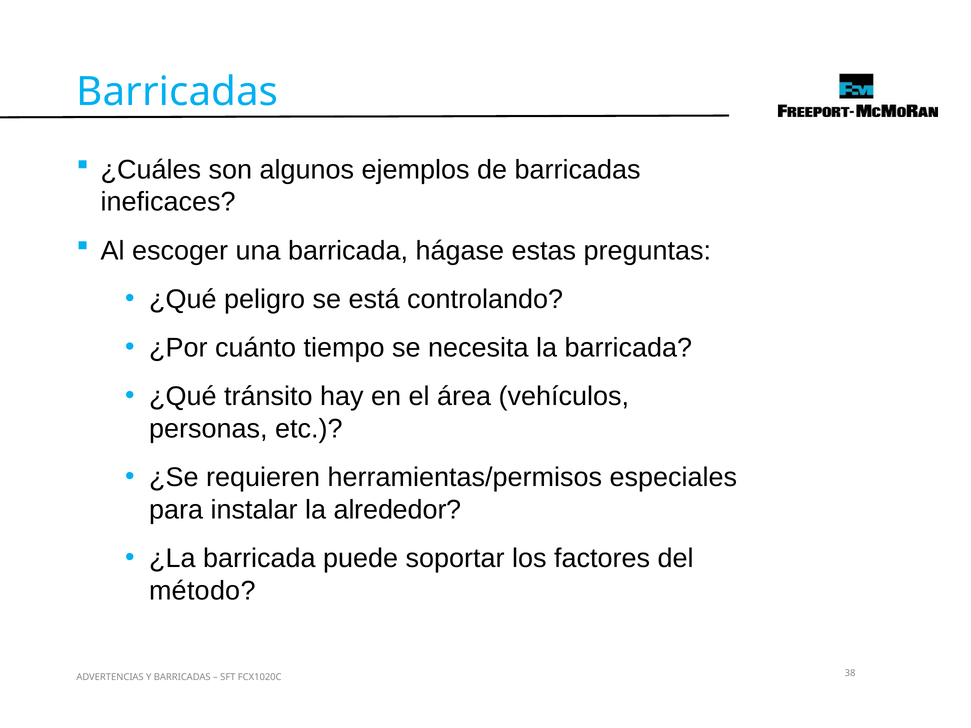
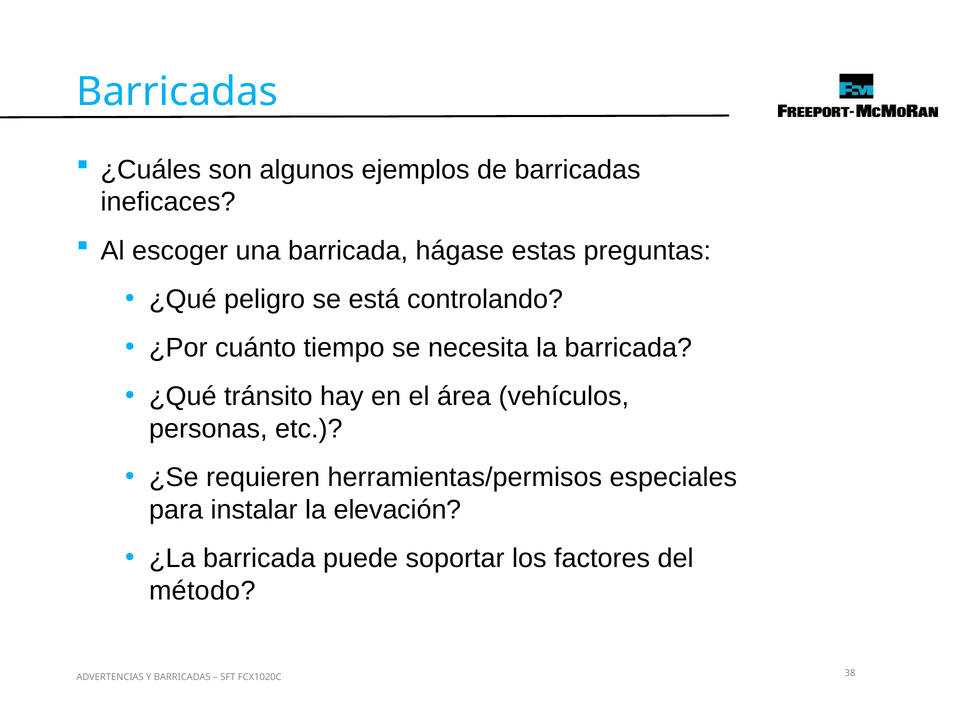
alrededor: alrededor -> elevación (398, 510)
